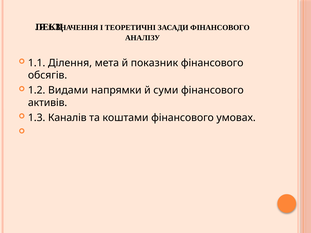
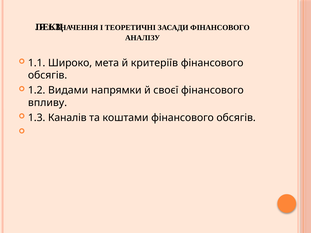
Ділення: Ділення -> Широко (70, 63)
показник: показник -> критеріїв (154, 63)
суми: суми -> своєї (166, 90)
активів: активів -> впливу (48, 103)
умовах: умовах -> обсягів (236, 118)
